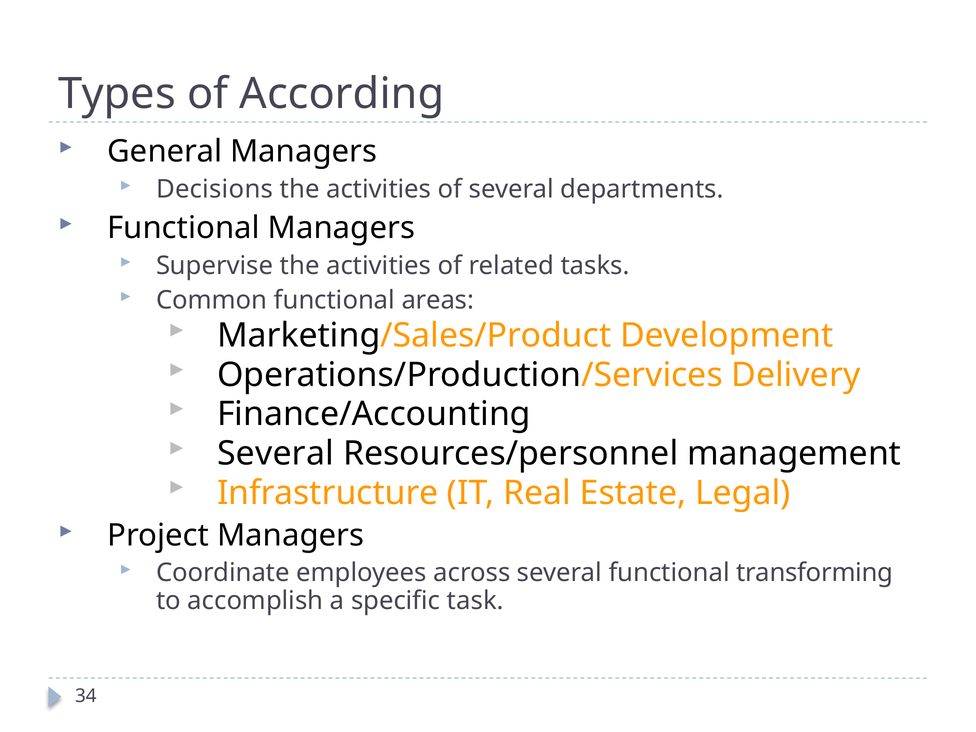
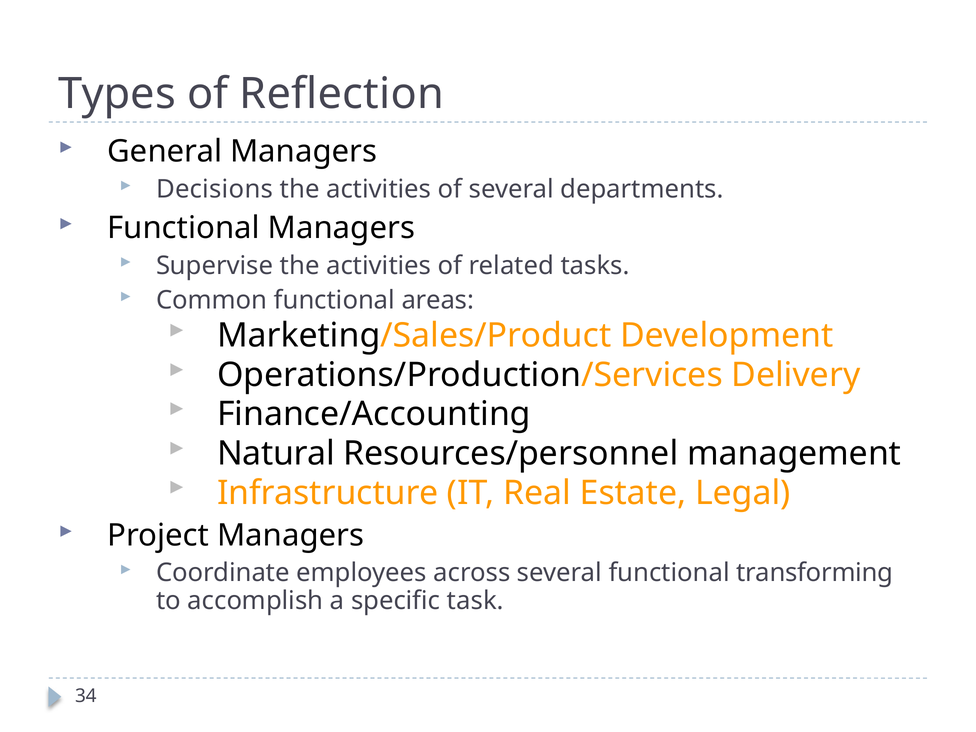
According: According -> Reflection (342, 94)
Several: Several -> Natural (276, 454)
